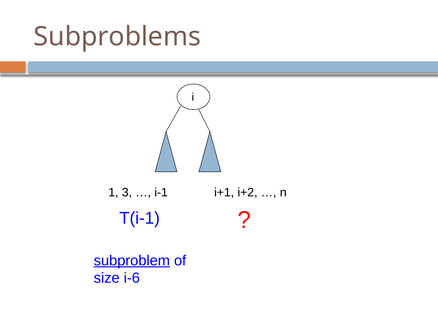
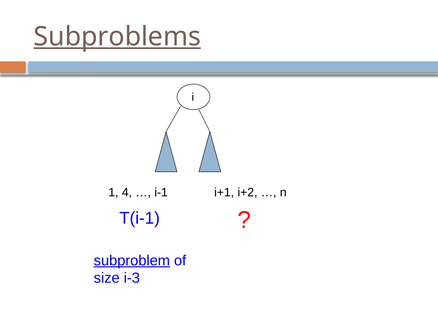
Subproblems underline: none -> present (117, 37)
3: 3 -> 4 (127, 192)
i-6: i-6 -> i-3 (132, 278)
